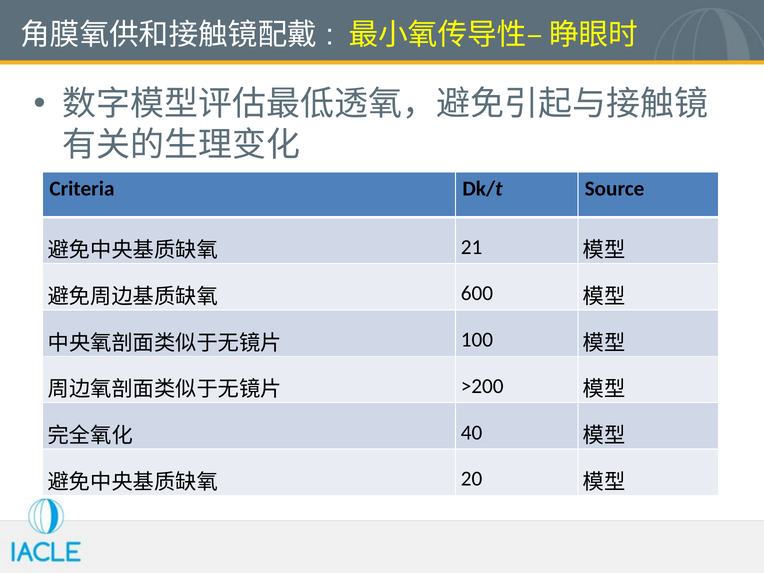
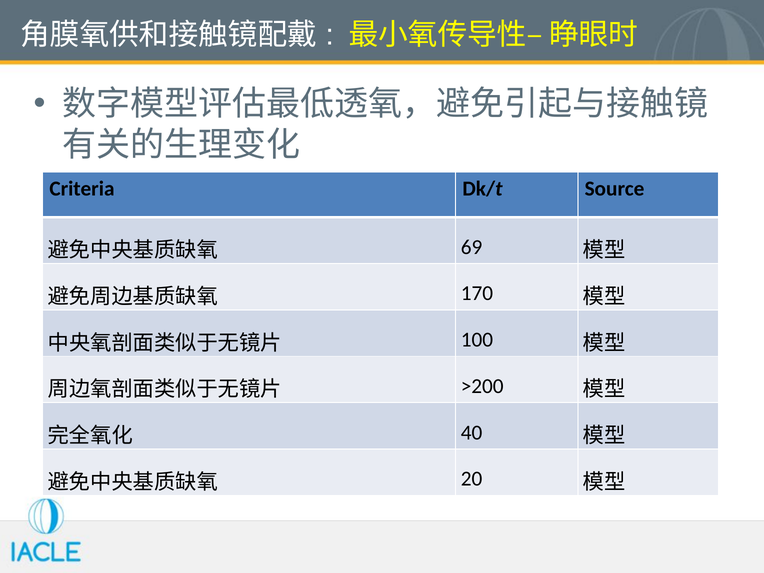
21: 21 -> 69 (472, 247)
600: 600 -> 170 (477, 293)
